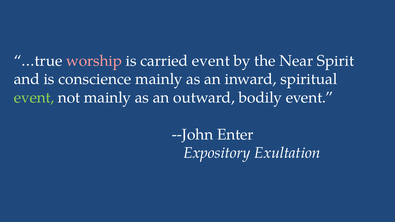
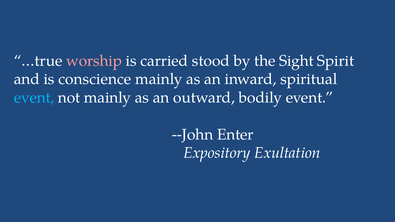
carried event: event -> stood (211, 61)
Near: Near -> Sight (296, 61)
event colour: light green -> light blue (34, 98)
